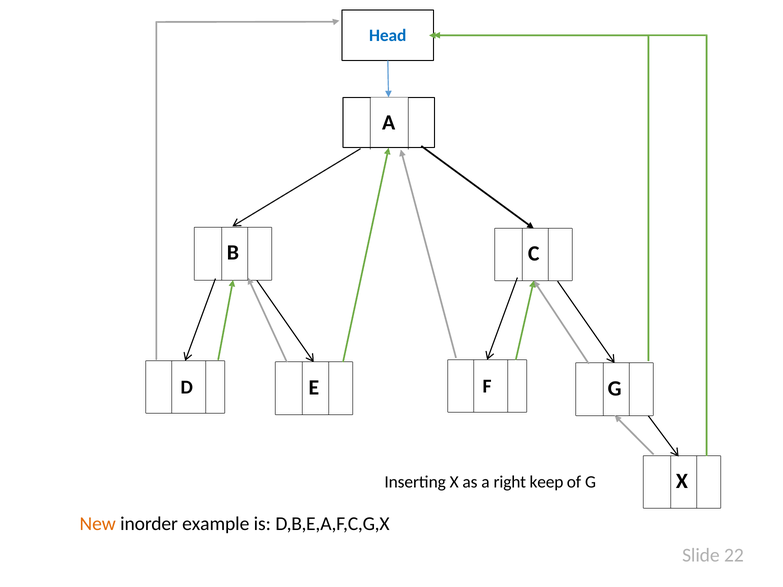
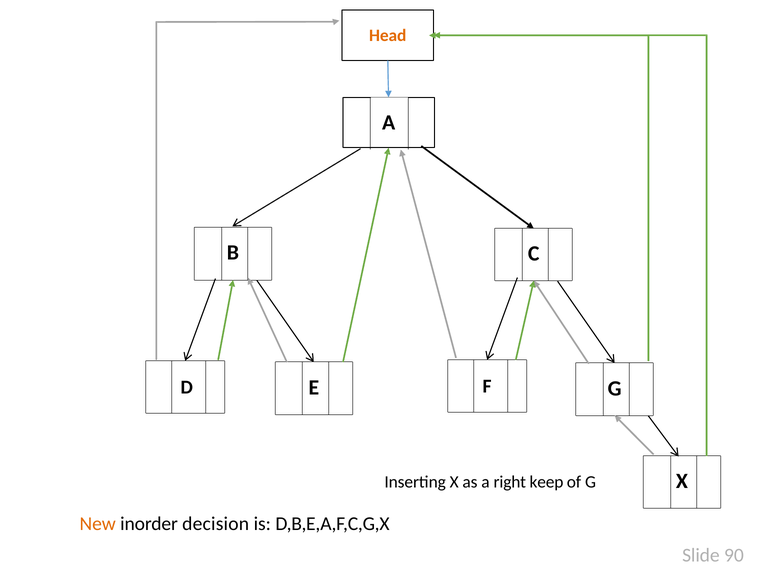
Head colour: blue -> orange (388, 35)
example: example -> decision (216, 524)
22: 22 -> 90 (734, 555)
